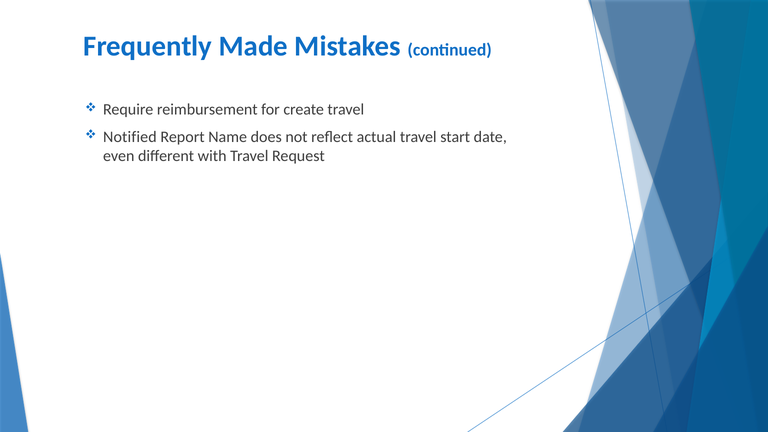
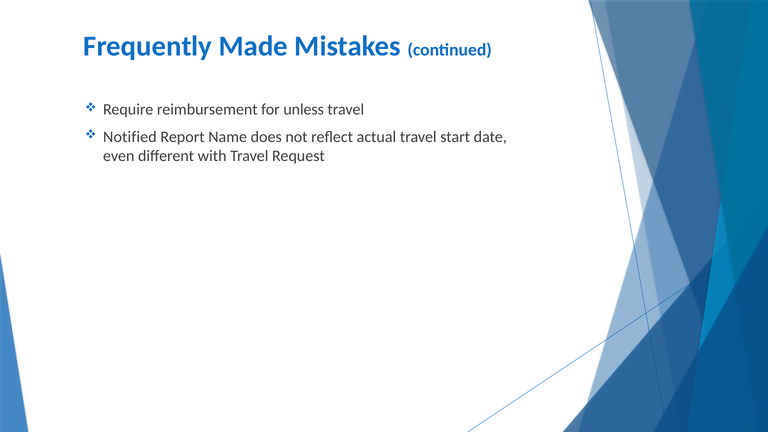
create: create -> unless (304, 110)
